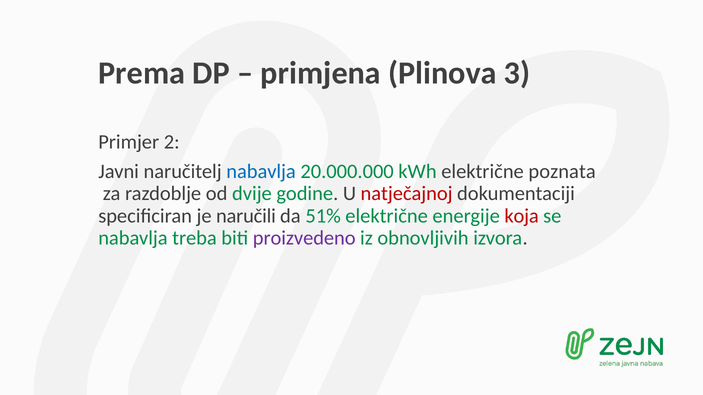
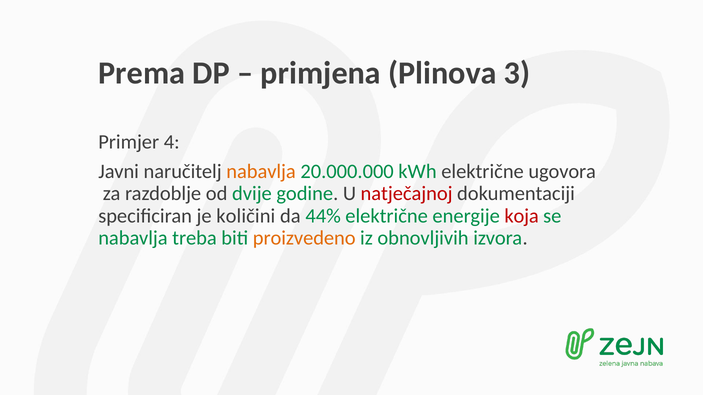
2: 2 -> 4 (172, 142)
nabavlja colour: blue -> orange (261, 172)
poznata: poznata -> ugovora (562, 172)
naručili: naručili -> količini (246, 216)
51%: 51% -> 44% (323, 216)
proizvedeno colour: purple -> orange (304, 238)
